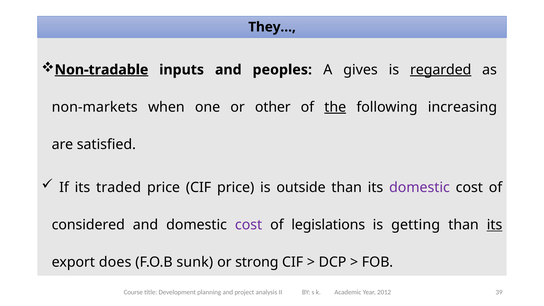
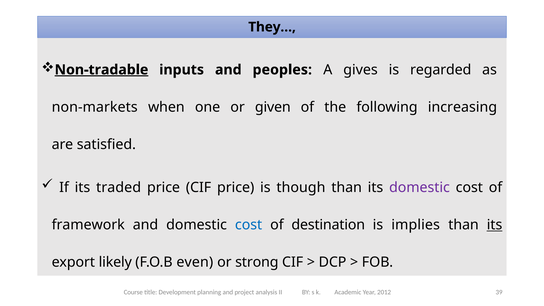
regarded underline: present -> none (441, 70)
other: other -> given (273, 107)
the underline: present -> none (335, 107)
outside: outside -> though (301, 188)
considered: considered -> framework (88, 225)
cost colour: purple -> blue (249, 225)
legislations: legislations -> destination (328, 225)
getting: getting -> implies (416, 225)
does: does -> likely (115, 262)
sunk: sunk -> even (195, 262)
